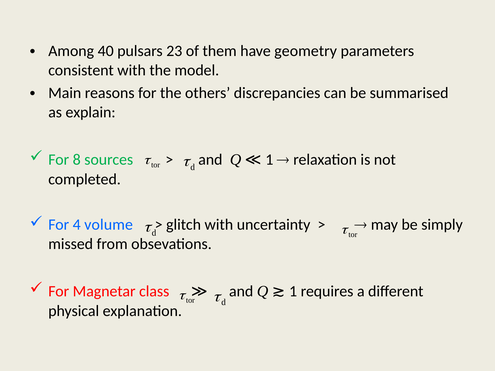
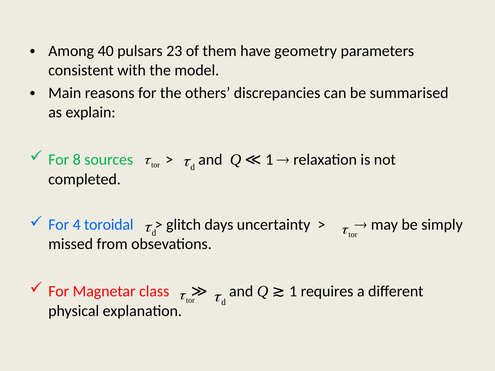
volume: volume -> toroidal (109, 225)
glitch with: with -> days (219, 225)
